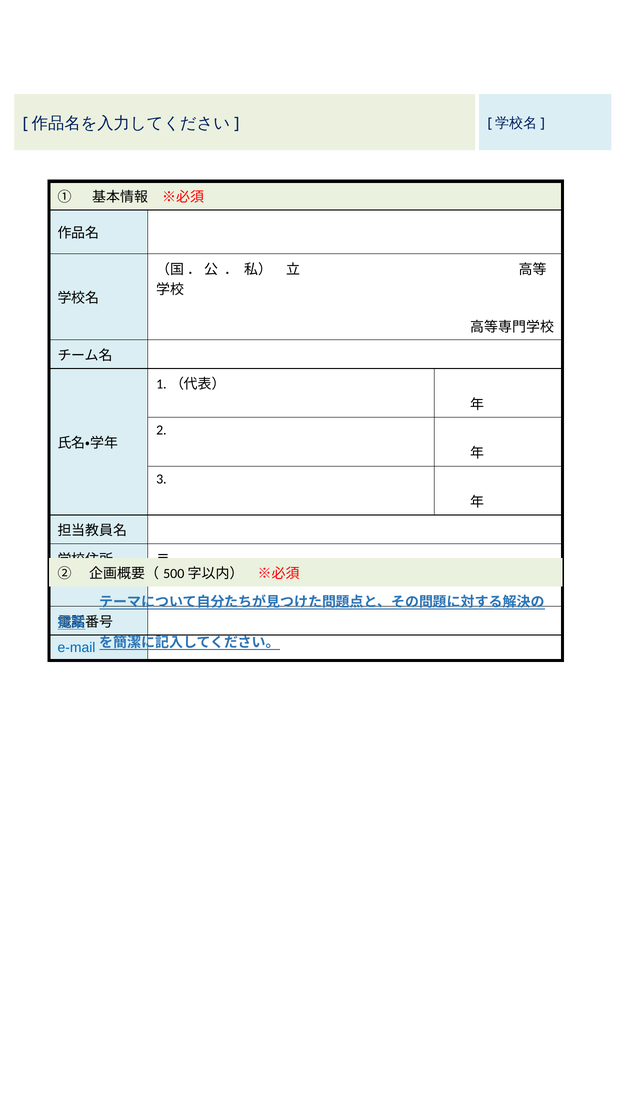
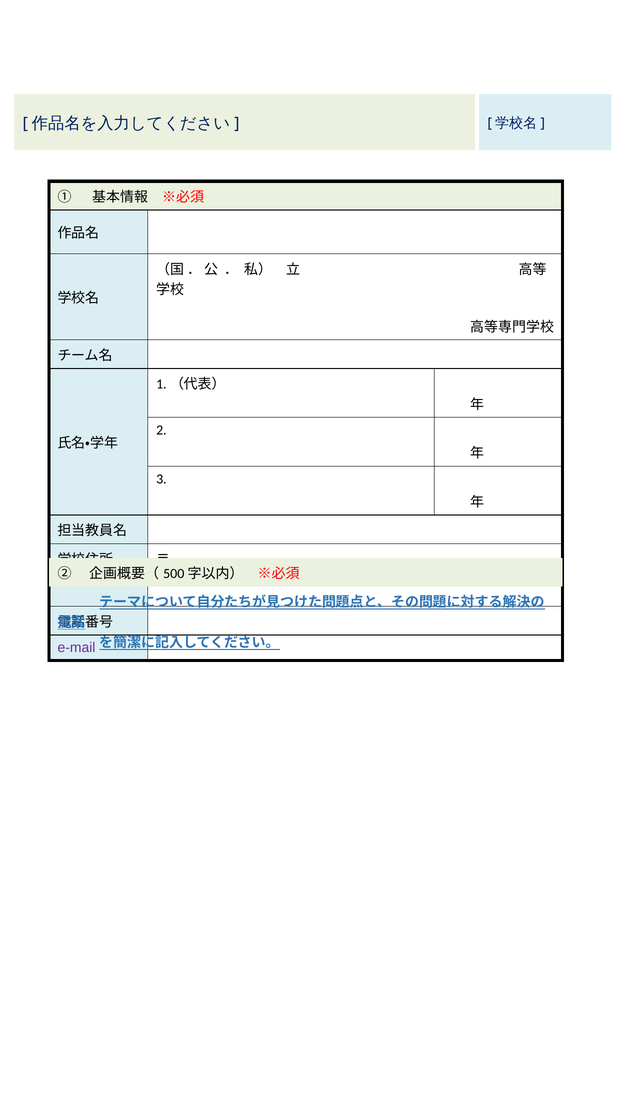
e-mail colour: blue -> purple (76, 648)
